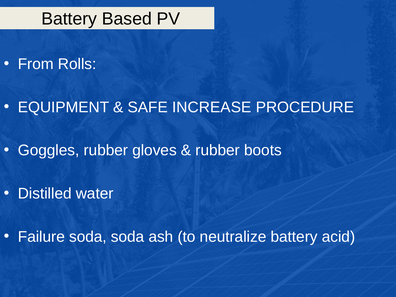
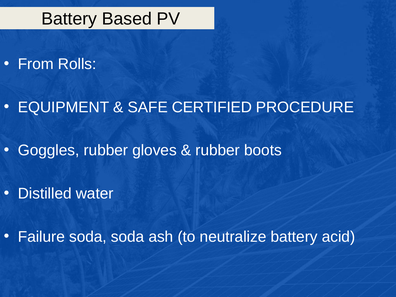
INCREASE: INCREASE -> CERTIFIED (212, 107)
